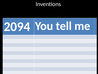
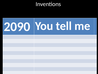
2094: 2094 -> 2090 (17, 26)
